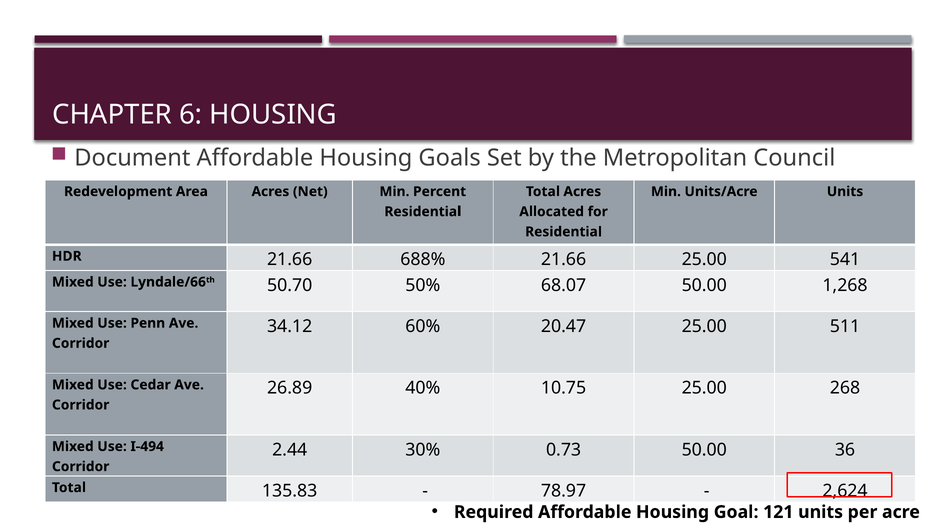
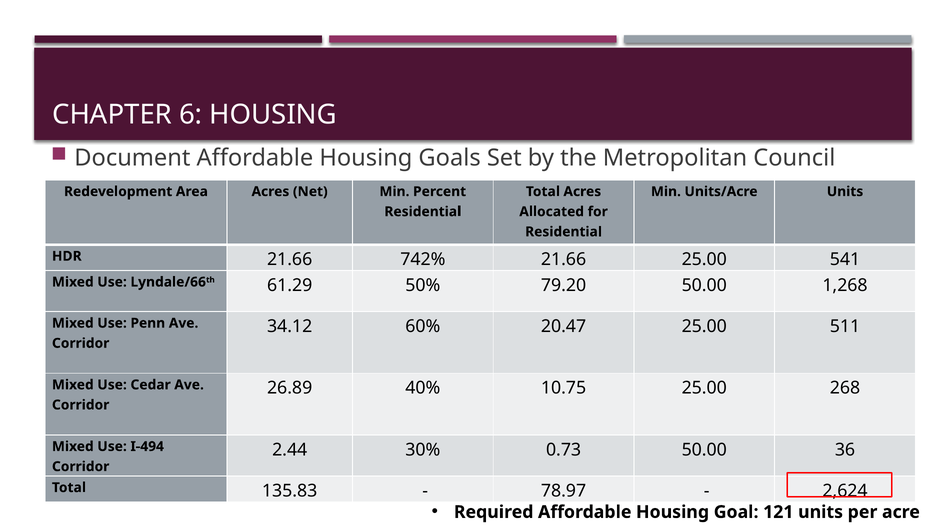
688%: 688% -> 742% (423, 259)
50.70: 50.70 -> 61.29 (290, 285)
68.07: 68.07 -> 79.20 (564, 285)
